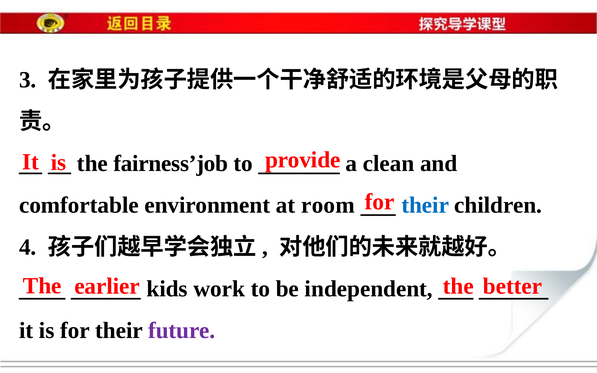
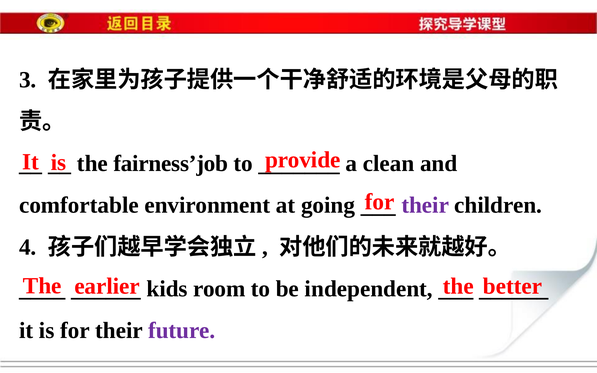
room: room -> going (328, 205)
their colour: blue -> purple (425, 205)
work: work -> room (219, 289)
